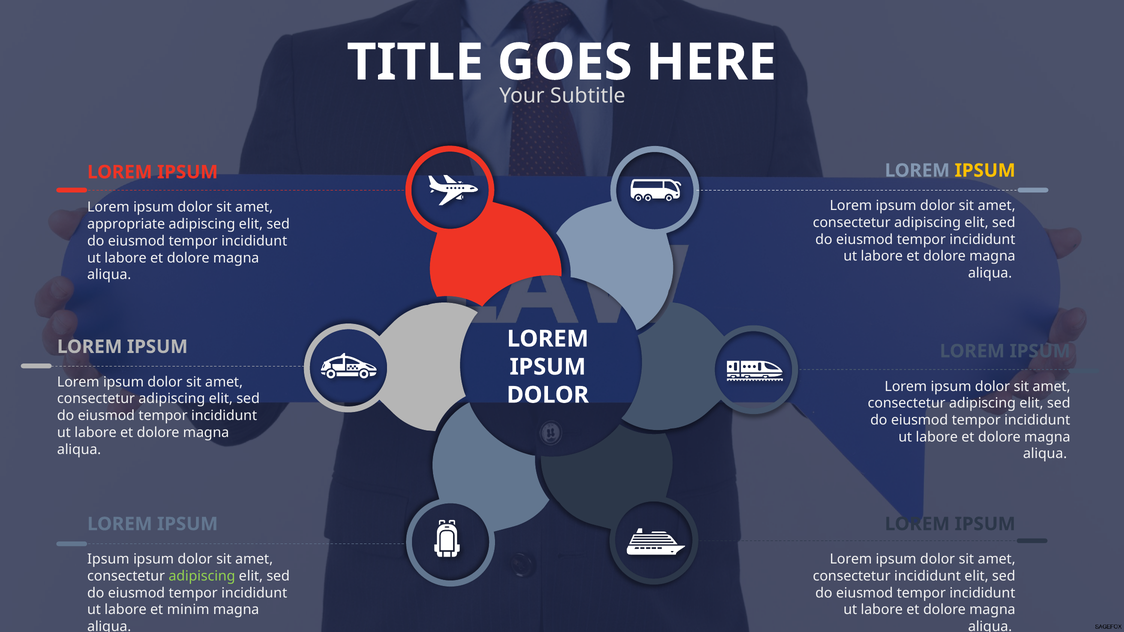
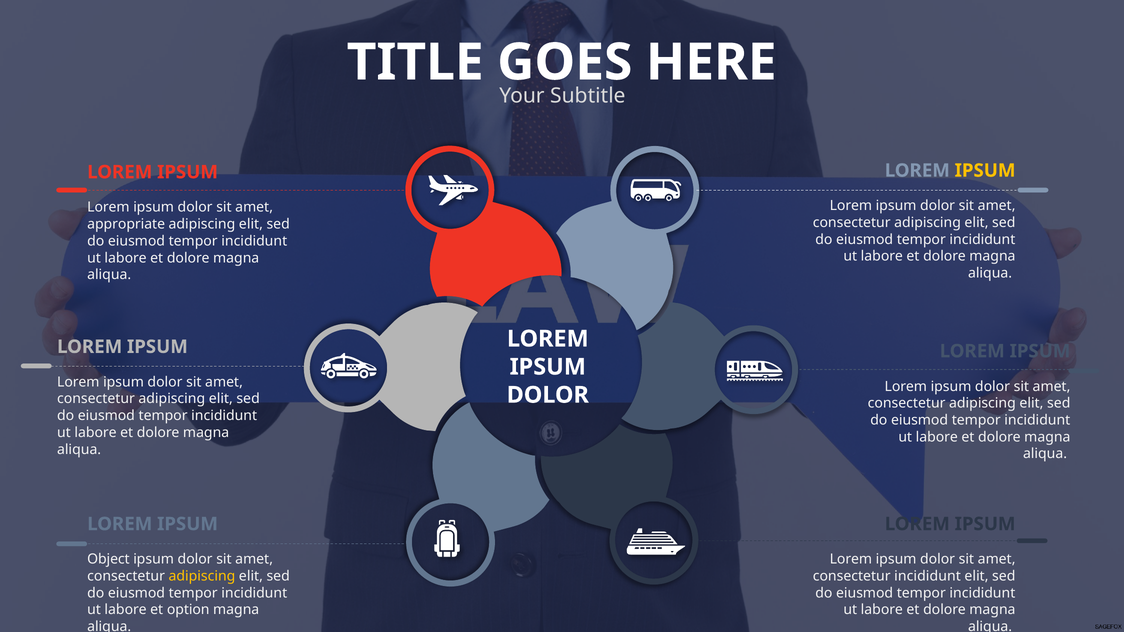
Ipsum: Ipsum -> Object (108, 559)
adipiscing colour: light green -> yellow (202, 576)
minim: minim -> option (188, 610)
